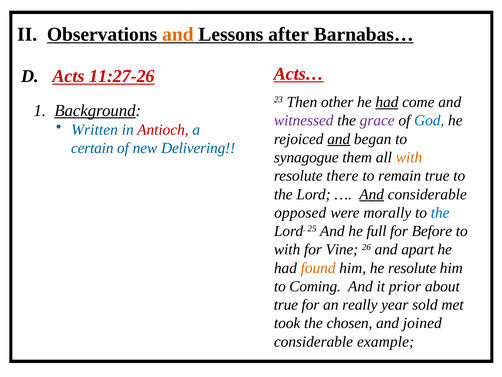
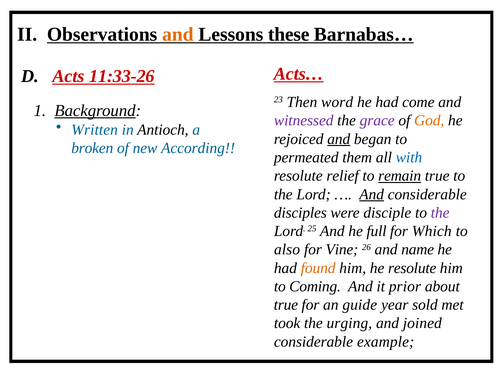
after: after -> these (289, 34)
11:27-26: 11:27-26 -> 11:33-26 (122, 76)
other: other -> word (337, 102)
had underline: present -> none (387, 102)
God colour: blue -> orange (429, 120)
Antioch colour: red -> black (163, 129)
certain: certain -> broken (92, 148)
Delivering: Delivering -> According (198, 148)
synagogue: synagogue -> permeated (306, 157)
with colour: orange -> blue (409, 157)
there: there -> relief (343, 176)
remain underline: none -> present (400, 176)
opposed: opposed -> disciples (300, 212)
morally: morally -> disciple (387, 212)
the colour: blue -> purple (440, 212)
Before: Before -> Which (432, 231)
with: with -> also (287, 249)
apart: apart -> name (418, 249)
really: really -> guide (360, 304)
chosen: chosen -> urging (349, 323)
